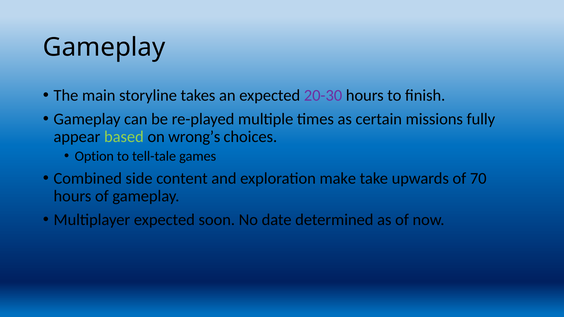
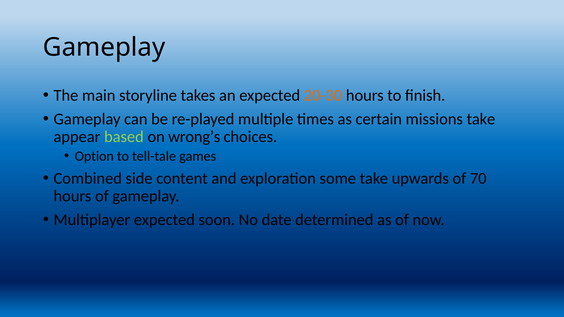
20-30 colour: purple -> orange (323, 95)
missions fully: fully -> take (481, 119)
make: make -> some (338, 179)
